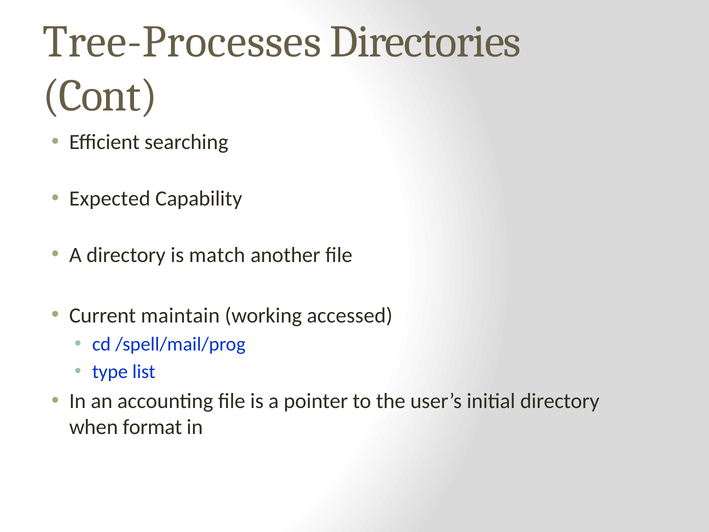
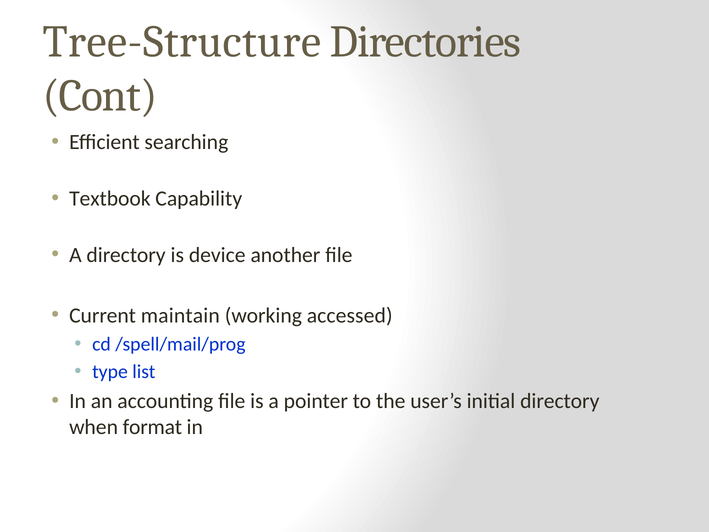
Tree-Processes: Tree-Processes -> Tree-Structure (182, 42)
Expected: Expected -> Textbook (110, 198)
match: match -> device (217, 255)
